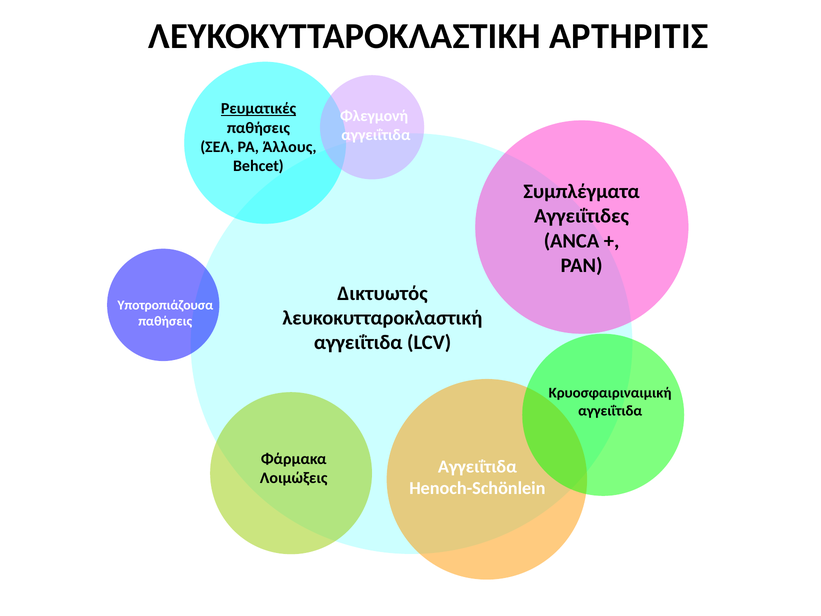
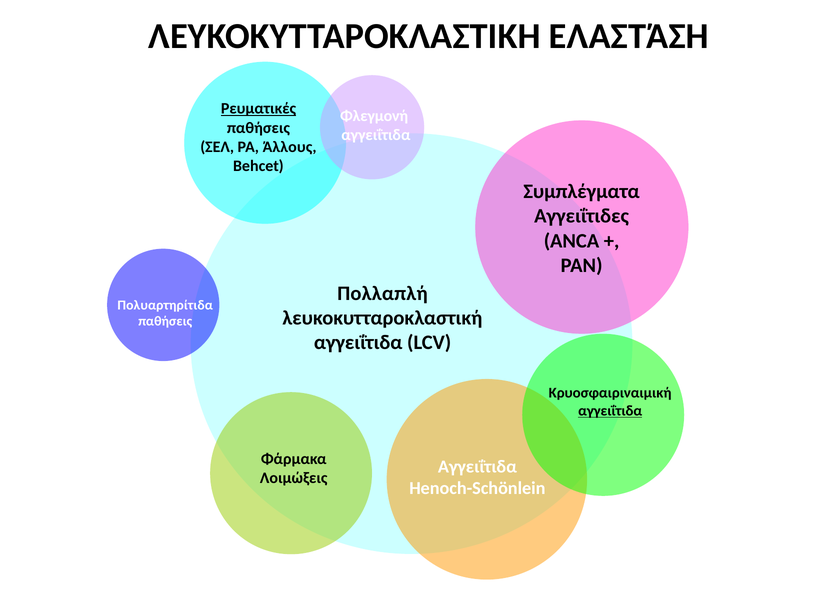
ΑΡΤΗΡΙΤΙΣ: ΑΡΤΗΡΙΤΙΣ -> ΕΛΑΣΤΆΣΗ (629, 36)
Δικτυωτός: Δικτυωτός -> Πολλαπλή (382, 293)
Υποτροπιάζουσα: Υποτροπιάζουσα -> Πολυαρτηρίτιδα (165, 305)
αγγειΐτιδα underline: none -> present (610, 411)
